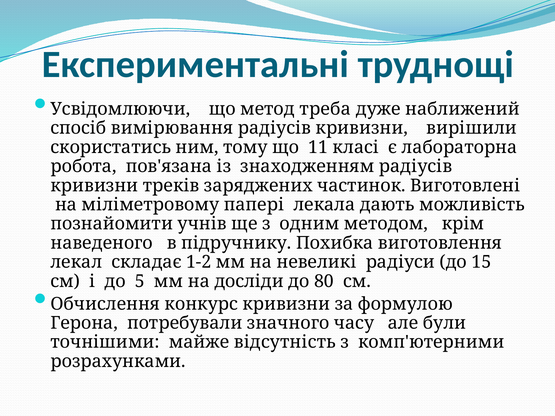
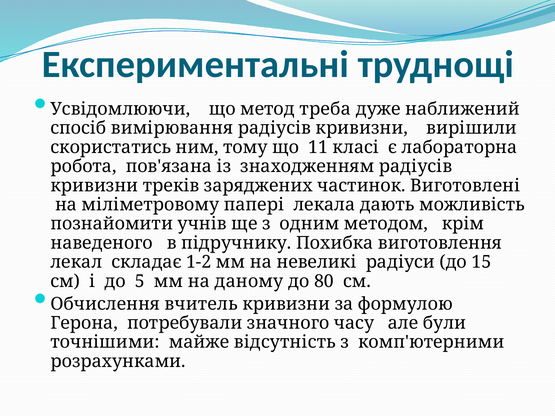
досліди: досліди -> даному (249, 281)
конкурс: конкурс -> вчитель (201, 304)
